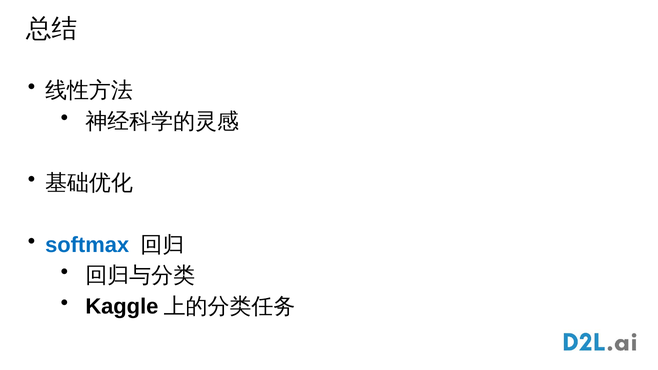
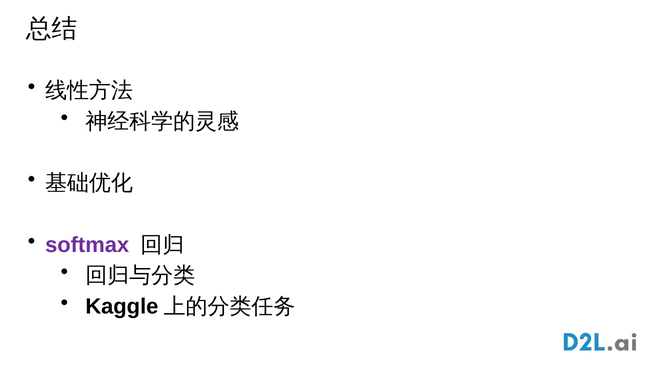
softmax colour: blue -> purple (87, 245)
